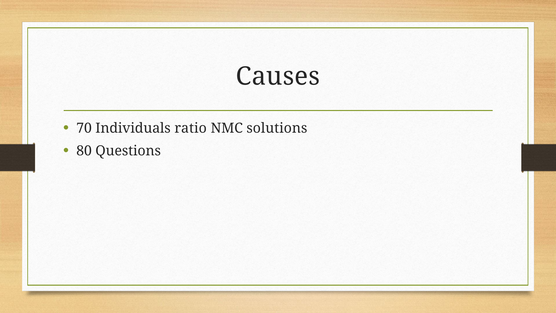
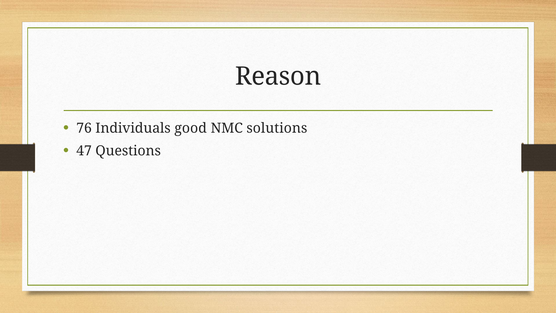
Causes: Causes -> Reason (278, 76)
70: 70 -> 76 (84, 128)
ratio: ratio -> good (191, 128)
80: 80 -> 47 (84, 151)
